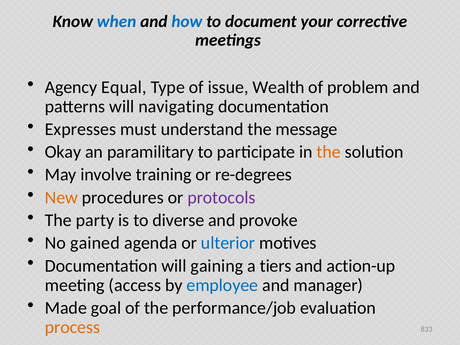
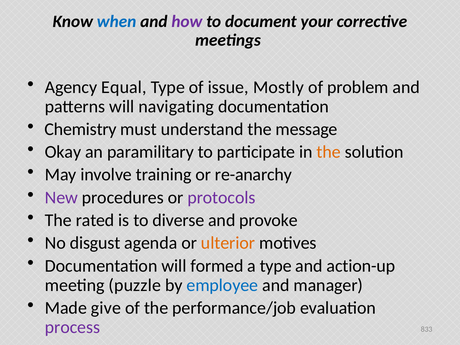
how colour: blue -> purple (187, 22)
Wealth: Wealth -> Mostly (278, 87)
Expresses: Expresses -> Chemistry (81, 129)
re-degrees: re-degrees -> re-anarchy (253, 175)
New colour: orange -> purple (61, 198)
party: party -> rated (95, 220)
gained: gained -> disgust (95, 243)
ulterior colour: blue -> orange (228, 243)
gaining: gaining -> formed (217, 266)
a tiers: tiers -> type (276, 266)
access: access -> puzzle (135, 285)
goal: goal -> give (106, 308)
process colour: orange -> purple (72, 327)
